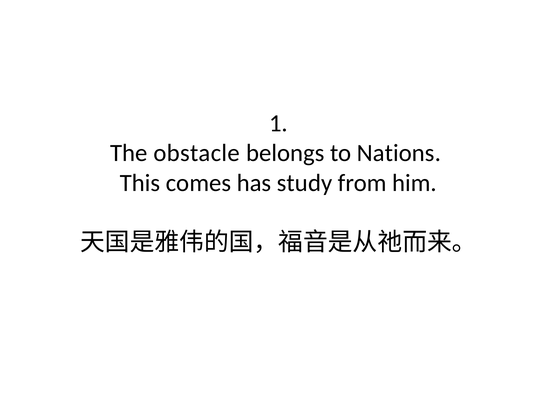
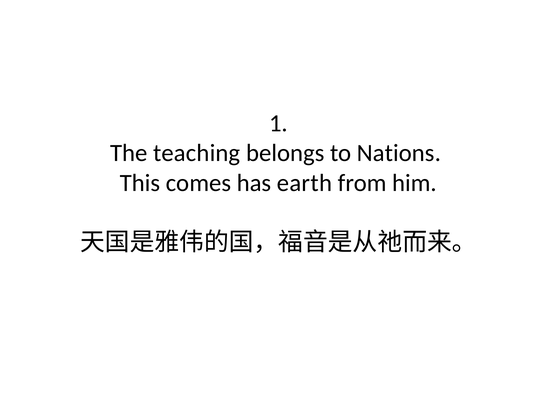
obstacle: obstacle -> teaching (197, 153)
study: study -> earth (305, 183)
